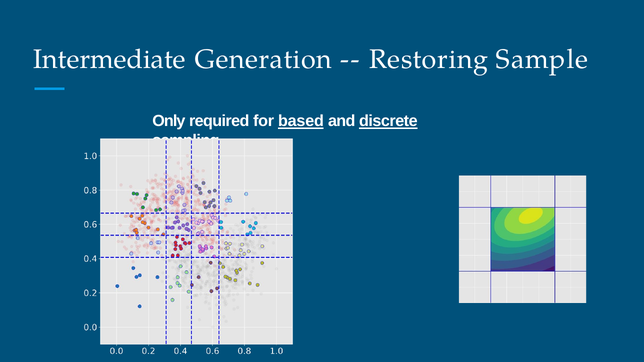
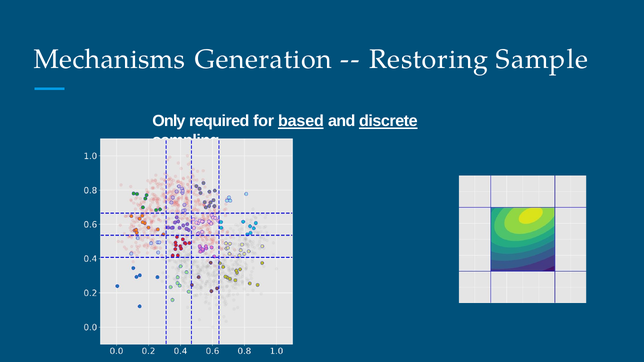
Intermediate: Intermediate -> Mechanisms (109, 59)
